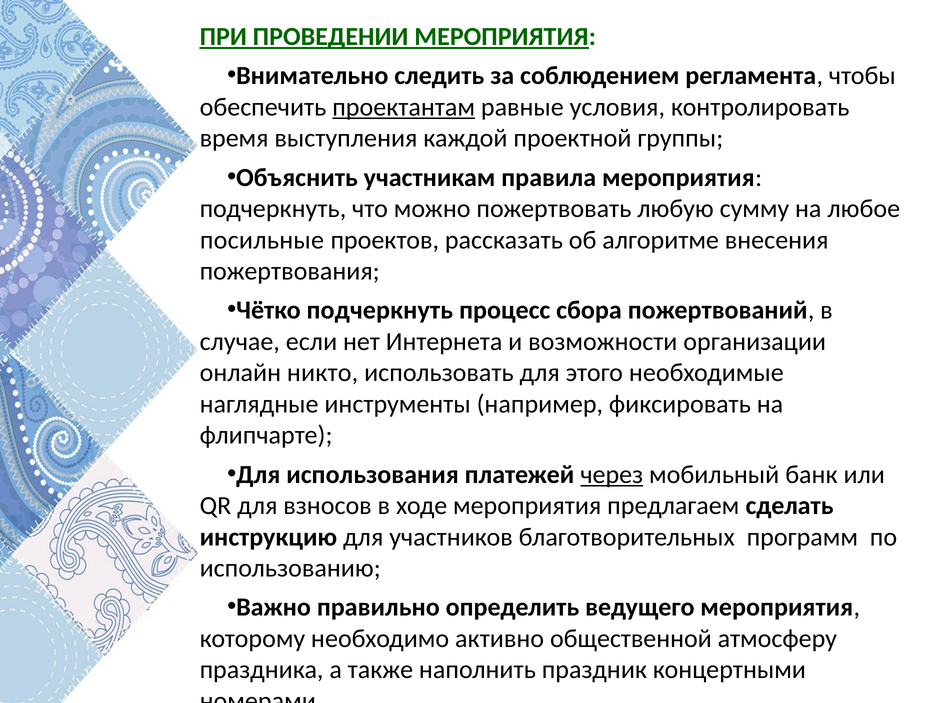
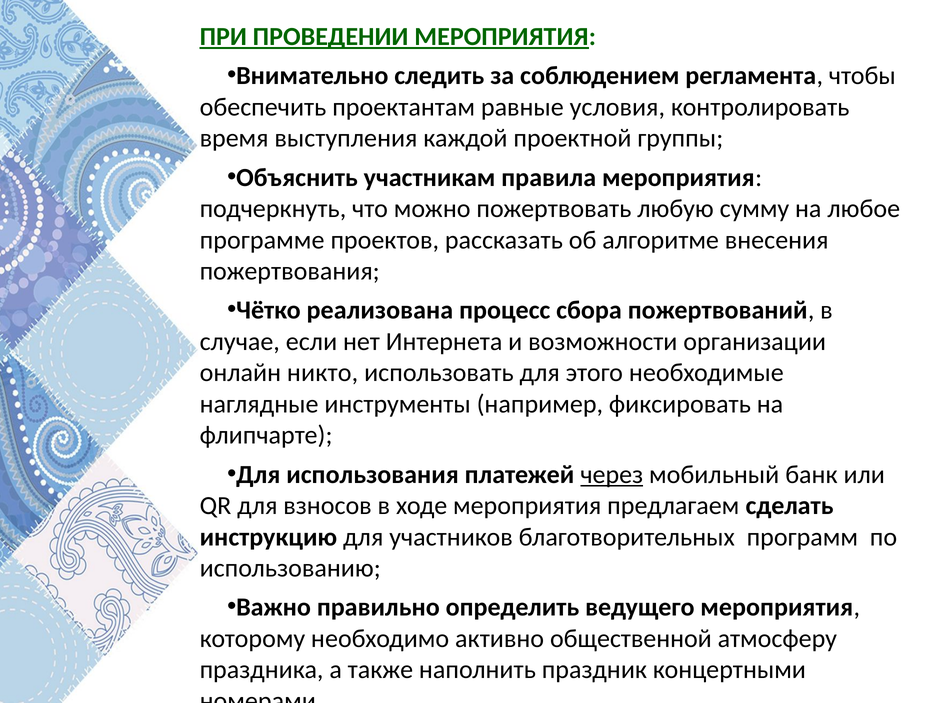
проектантам underline: present -> none (404, 107)
посильные: посильные -> программе (262, 240)
Чётко подчеркнуть: подчеркнуть -> реализована (380, 310)
